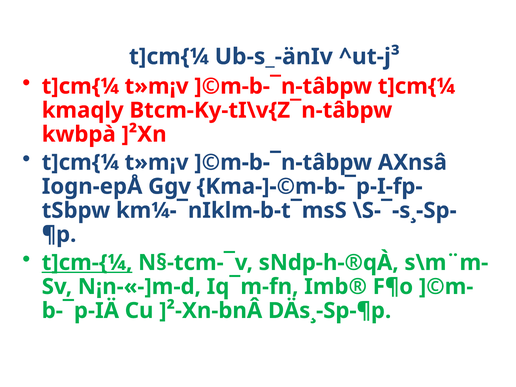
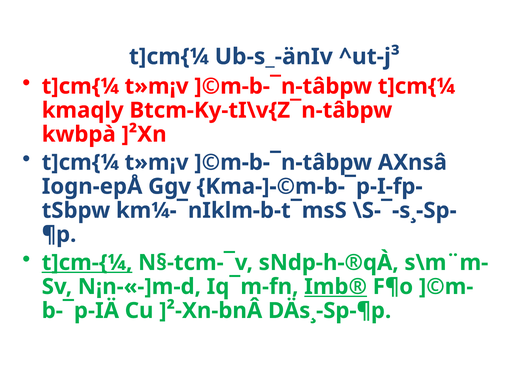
Imb® underline: none -> present (336, 287)
